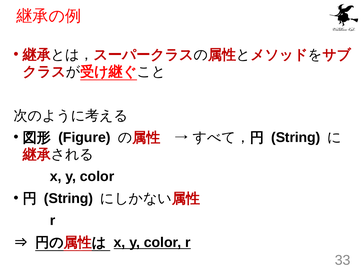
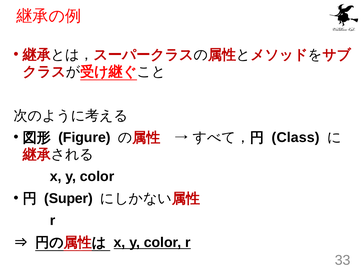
String: String -> Class (296, 137)
String: String -> Super (68, 198)
